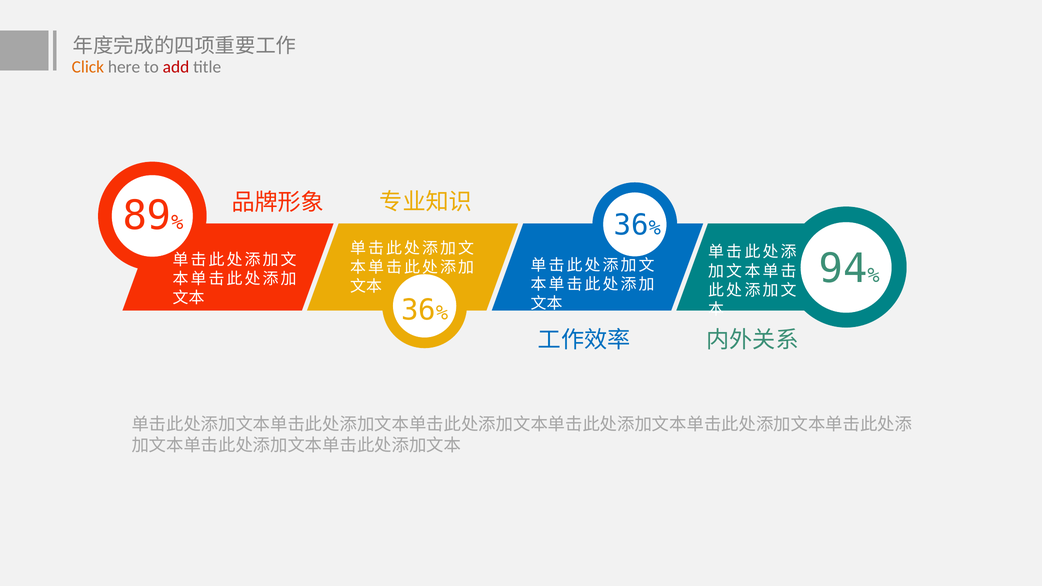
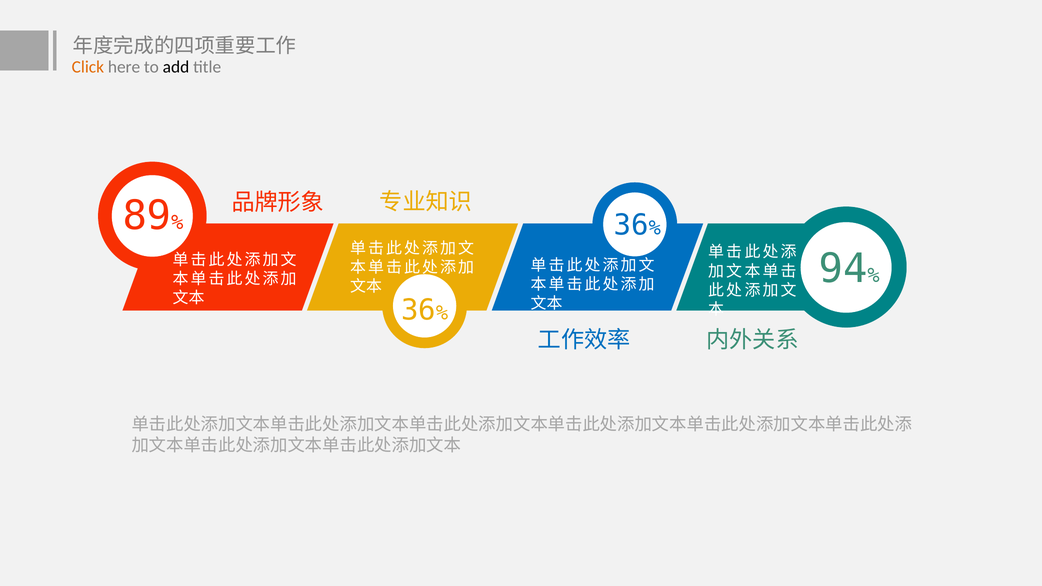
add colour: red -> black (176, 67)
